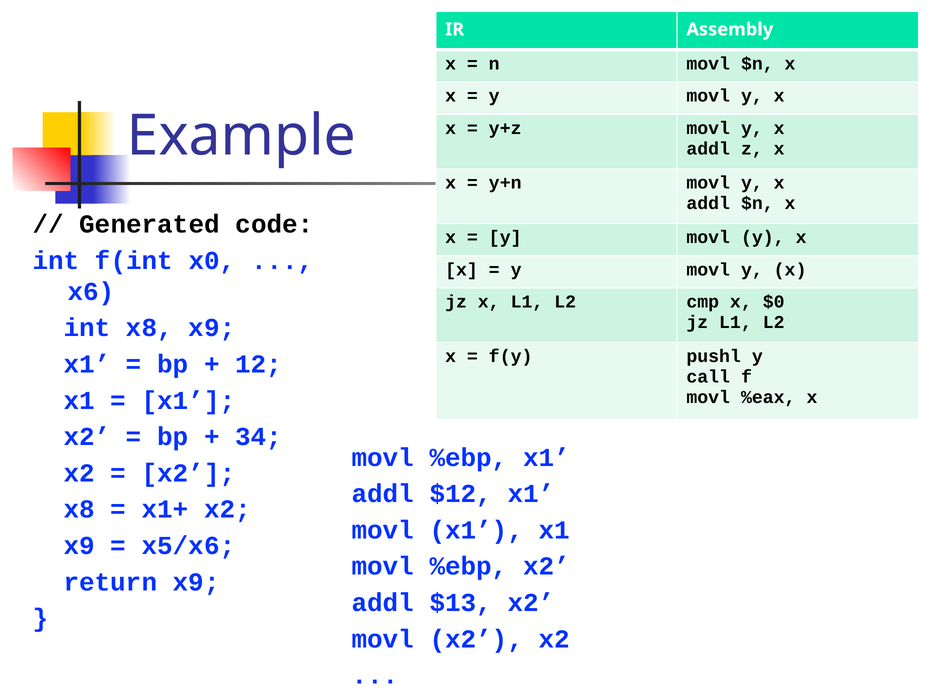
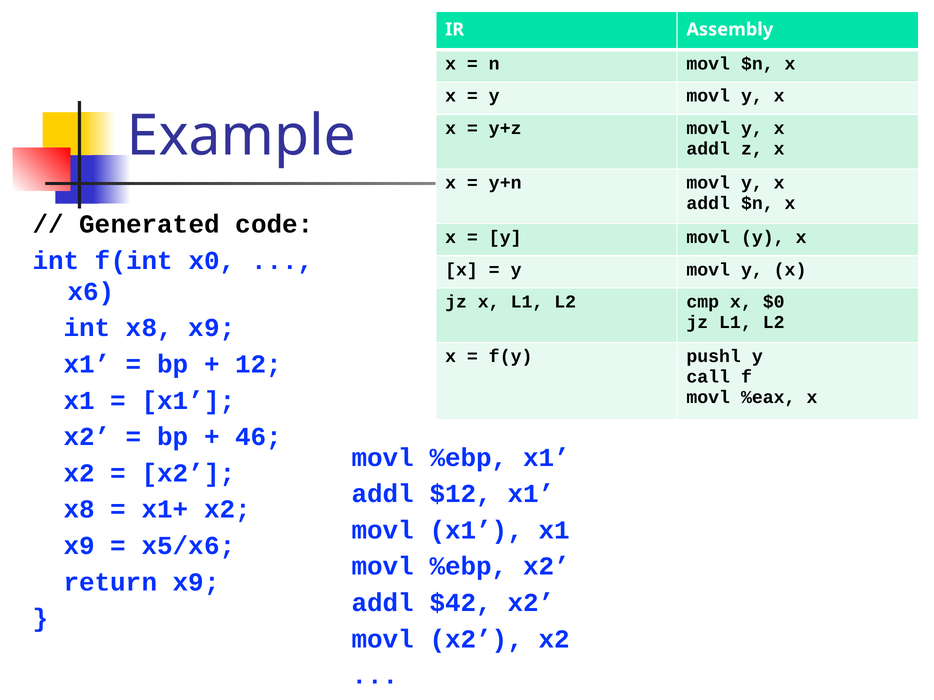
34: 34 -> 46 (259, 437)
$13: $13 -> $42 (461, 603)
